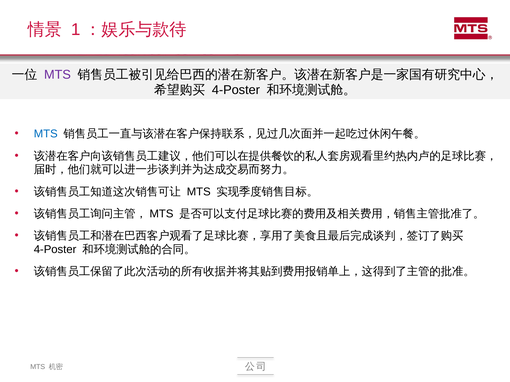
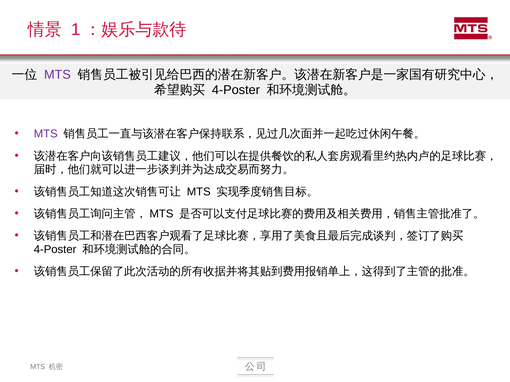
MTS colour: blue -> purple (46, 134)
